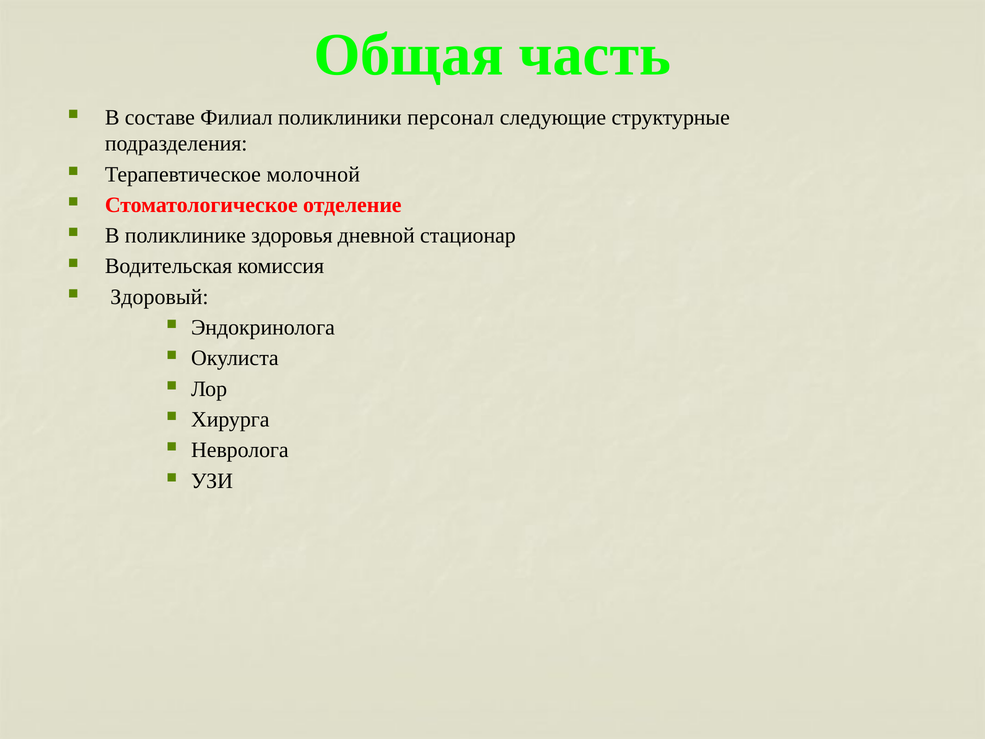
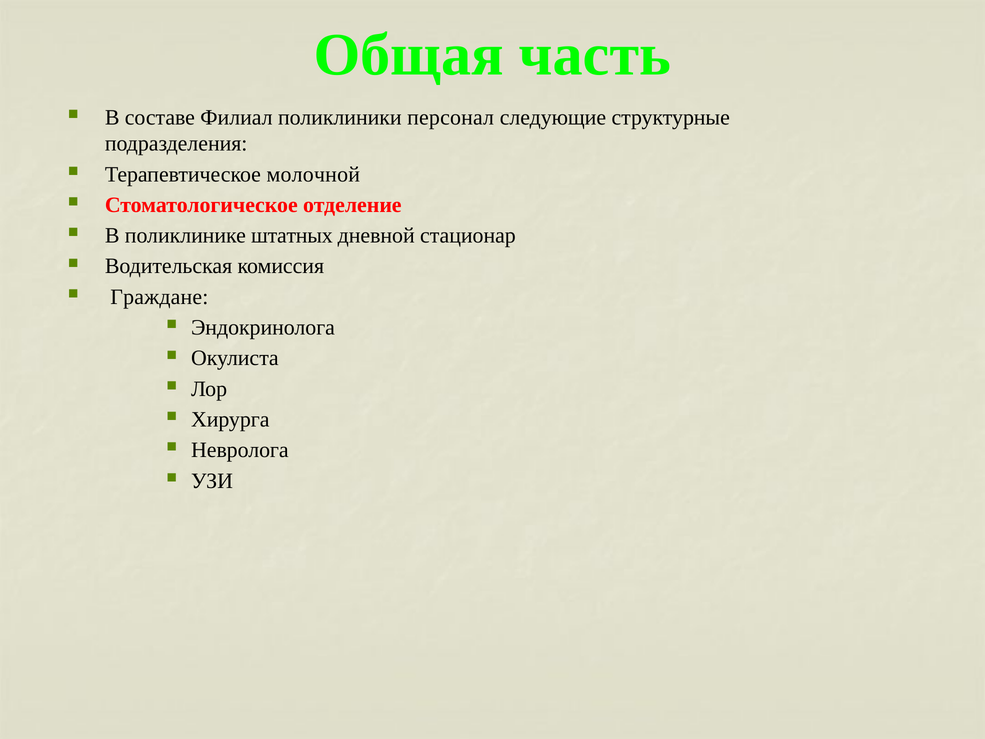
здоровья: здоровья -> штатных (292, 236)
Здоровый: Здоровый -> Граждане (159, 297)
